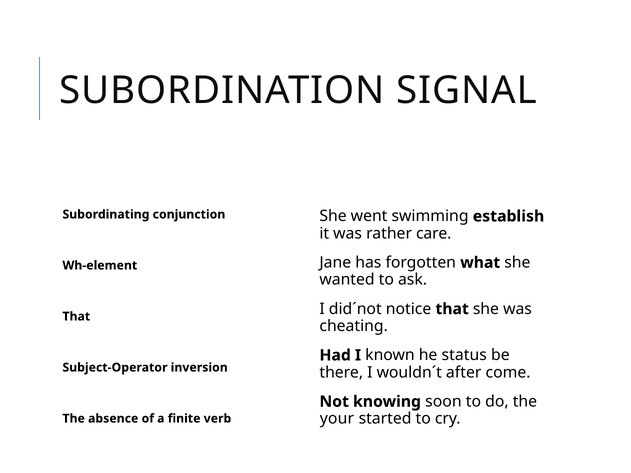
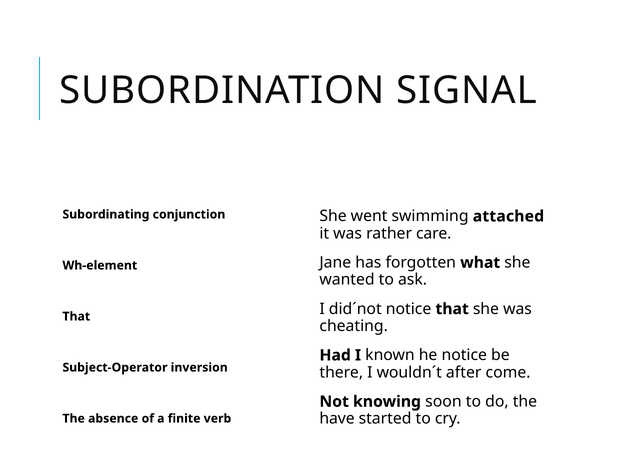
establish: establish -> attached (508, 216)
he status: status -> notice (464, 355)
your: your -> have (337, 419)
